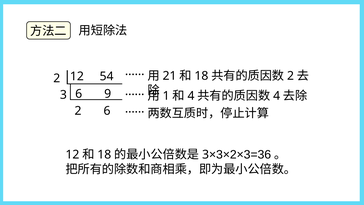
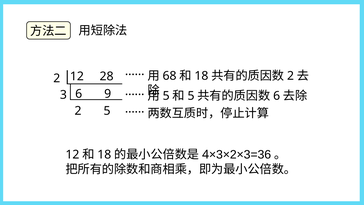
21: 21 -> 68 (170, 76)
54: 54 -> 28 (107, 76)
1: 1 -> 5 (166, 96)
4: 4 -> 5 (191, 96)
4: 4 -> 6 (277, 96)
6: 6 -> 5 (107, 111)
3: 3 -> 4 (206, 154)
